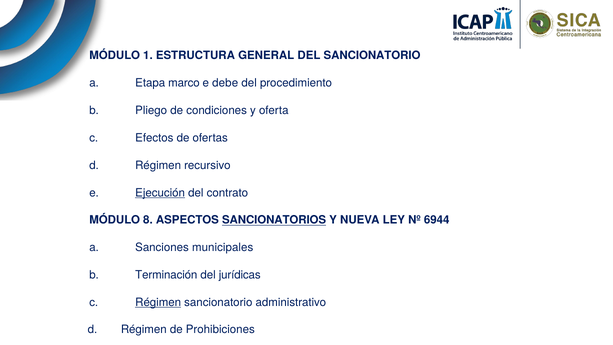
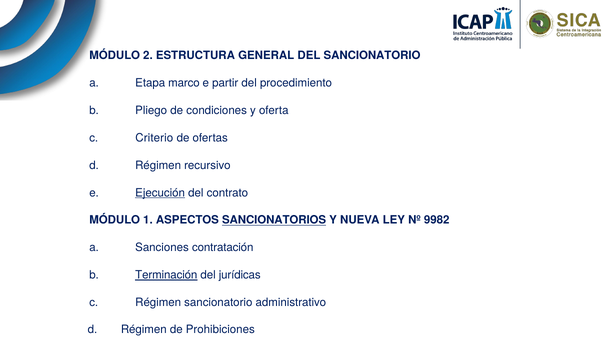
1: 1 -> 2 (148, 56)
debe: debe -> partir (225, 83)
Efectos: Efectos -> Criterio (154, 138)
8: 8 -> 1 (148, 220)
6944: 6944 -> 9982 (437, 220)
municipales: municipales -> contratación (223, 247)
Terminación underline: none -> present (166, 275)
Régimen underline: present -> none (158, 302)
